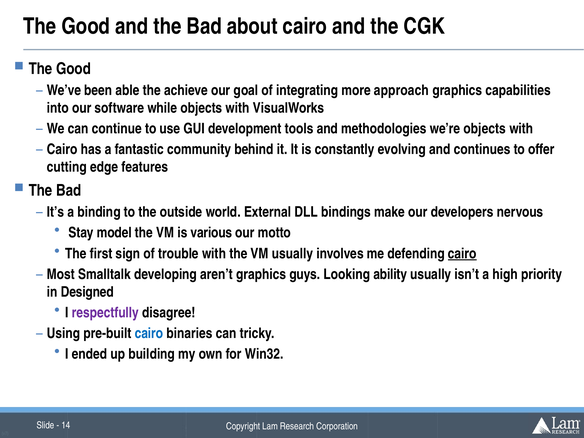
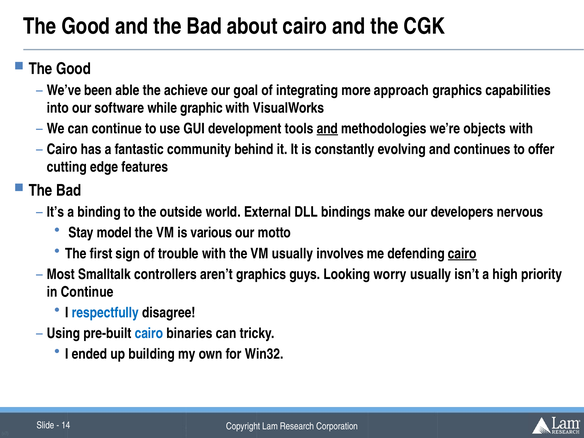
while objects: objects -> graphic (201, 108)
and underline: none -> present (327, 129)
developing: developing -> controllers (165, 274)
ability: ability -> worry (390, 274)
in Designed: Designed -> Continue (87, 292)
respectfully colour: purple -> blue (105, 313)
